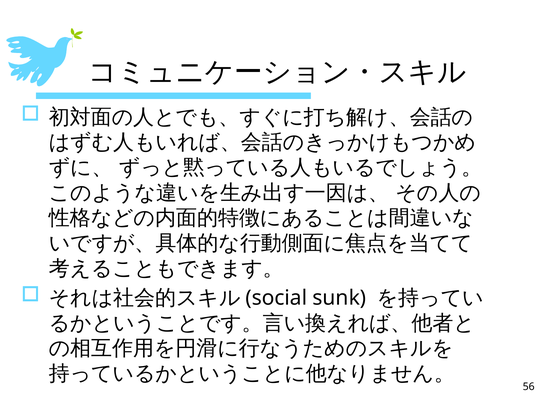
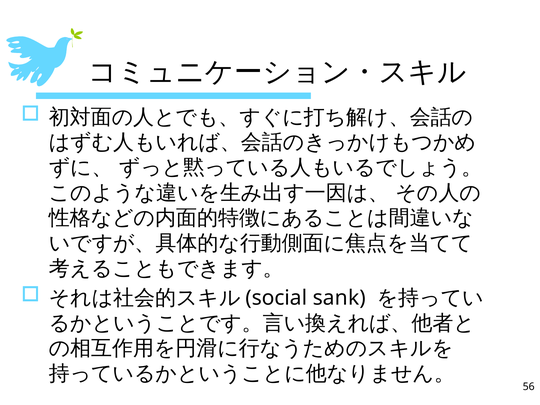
sunk: sunk -> sank (339, 298)
